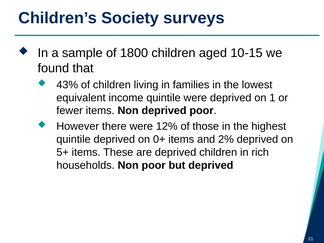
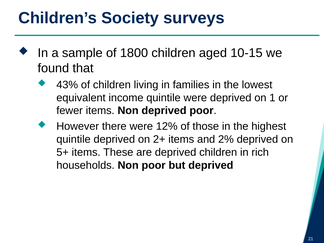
0+: 0+ -> 2+ (159, 139)
